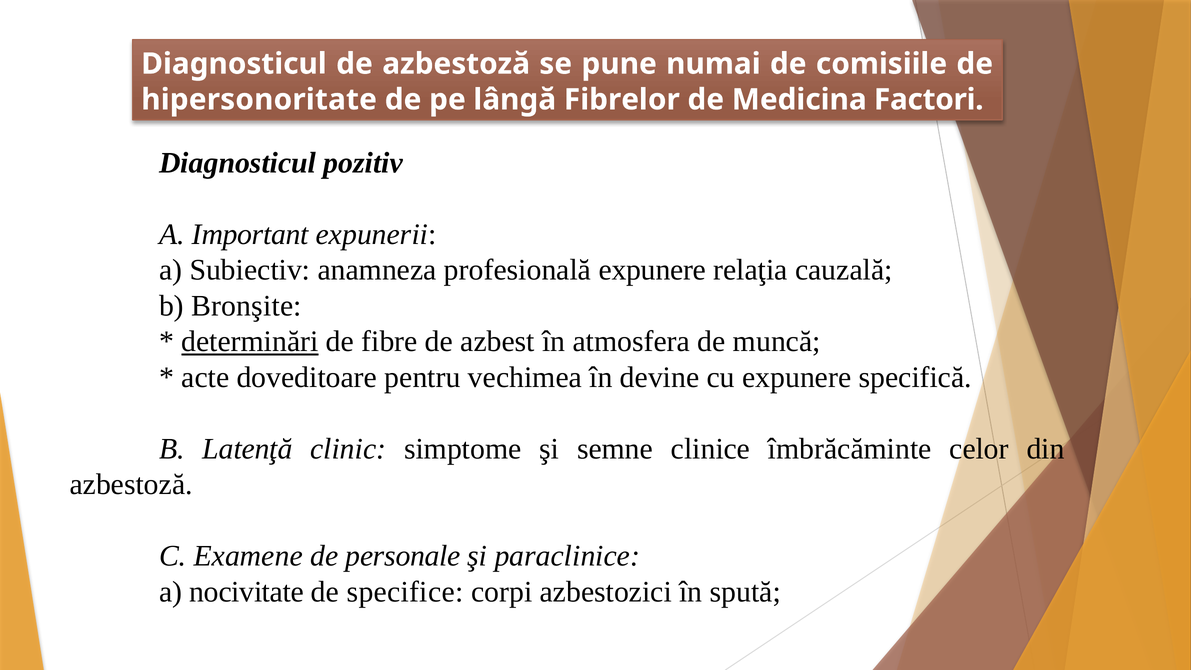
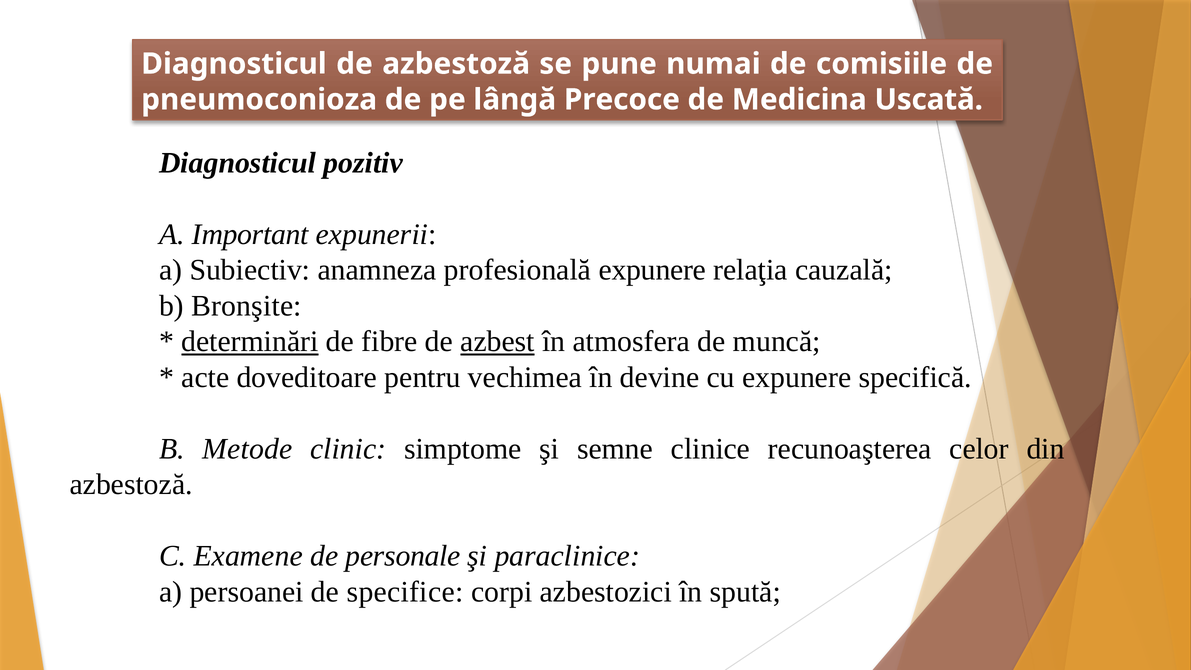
hipersonoritate: hipersonoritate -> pneumoconioza (259, 100)
Fibrelor: Fibrelor -> Precoce (622, 100)
Factori: Factori -> Uscată (929, 100)
azbest underline: none -> present (498, 342)
Latenţă: Latenţă -> Metode (247, 449)
îmbrăcăminte: îmbrăcăminte -> recunoaşterea (850, 449)
nocivitate: nocivitate -> persoanei (247, 592)
